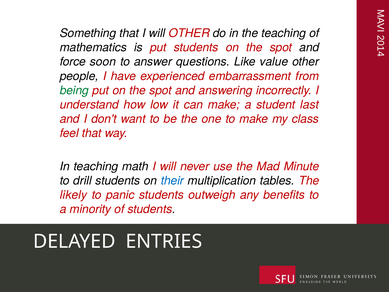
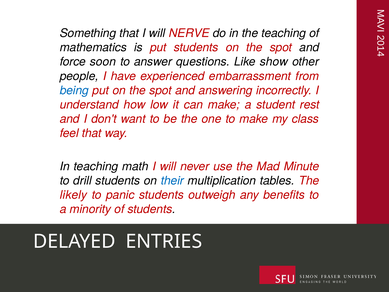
will OTHER: OTHER -> NERVE (189, 33)
value: value -> show (274, 62)
being colour: green -> blue (74, 90)
last: last -> rest (310, 105)
